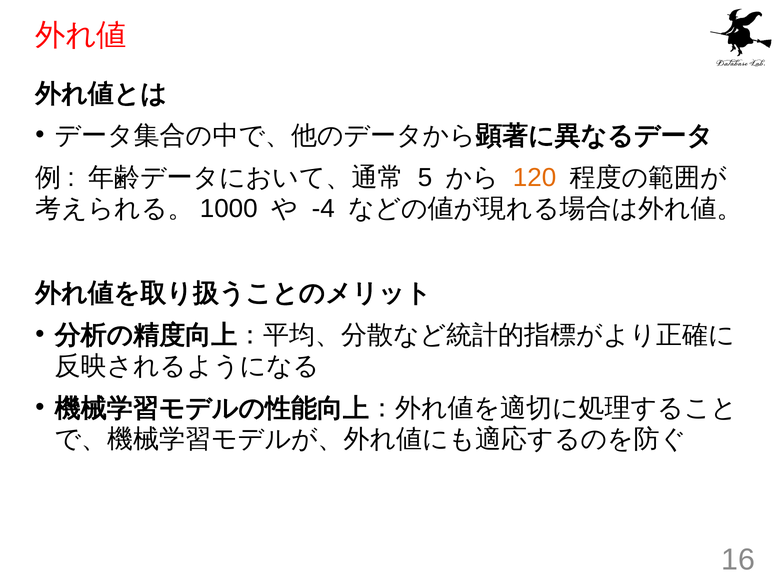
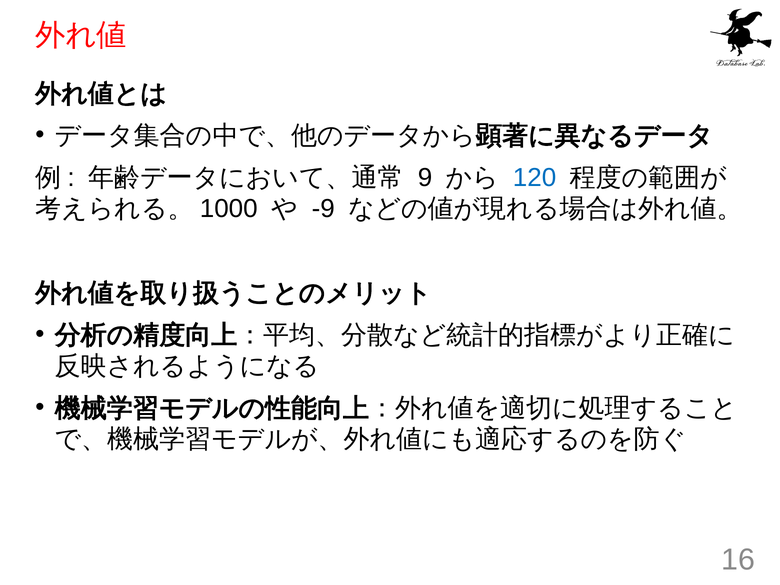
5: 5 -> 9 (425, 178)
120 colour: orange -> blue (535, 178)
-4: -4 -> -9 (323, 209)
